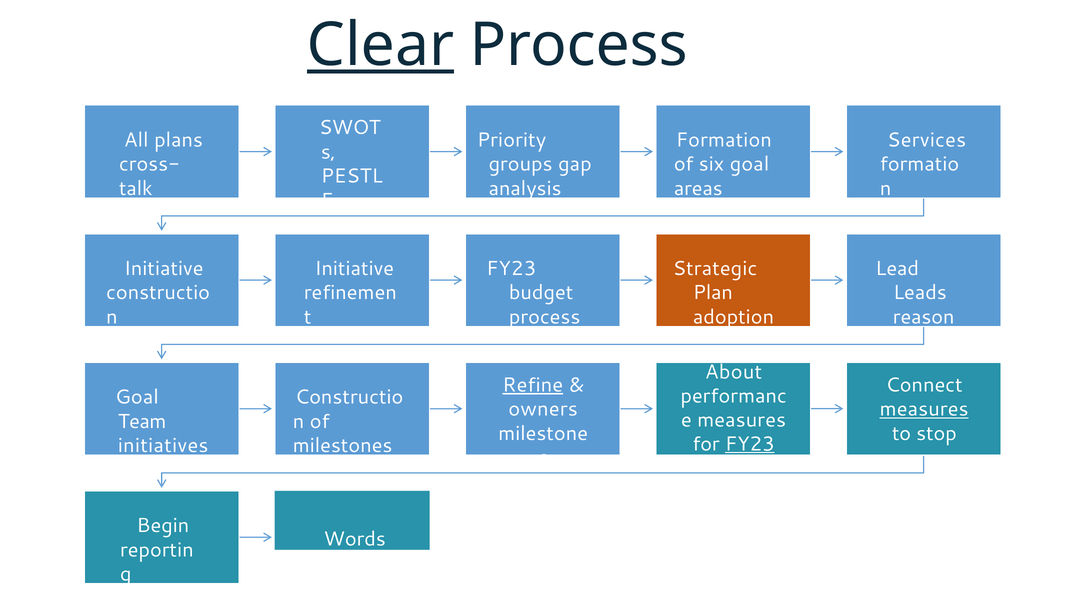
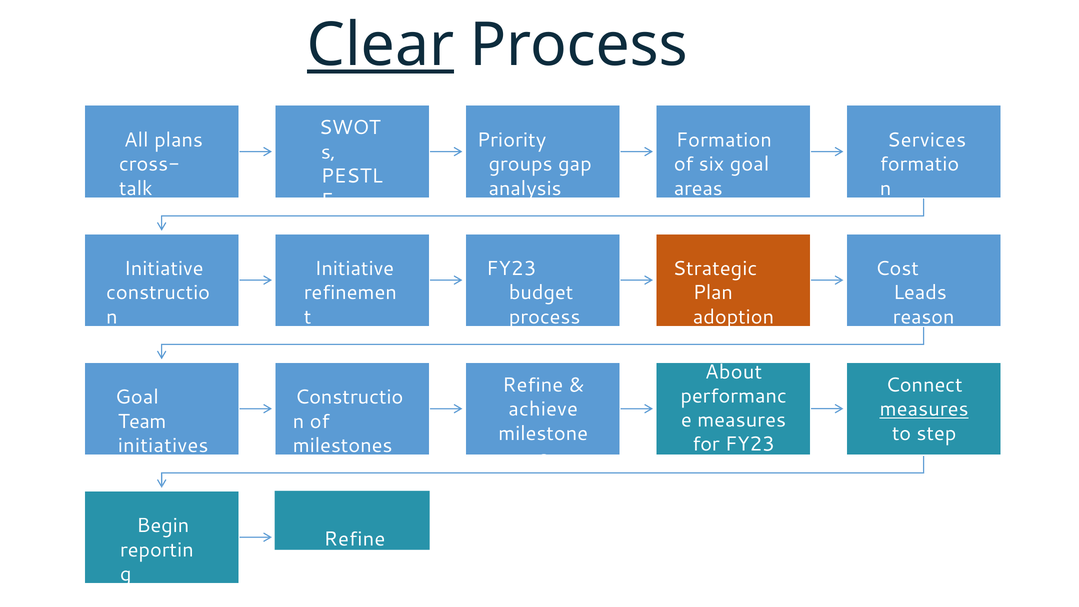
Lead: Lead -> Cost (897, 268)
Refine underline: present -> none (533, 385)
owners: owners -> achieve (543, 409)
stop: stop -> step (936, 433)
FY23 underline: present -> none (750, 444)
Words: Words -> Refine (354, 539)
